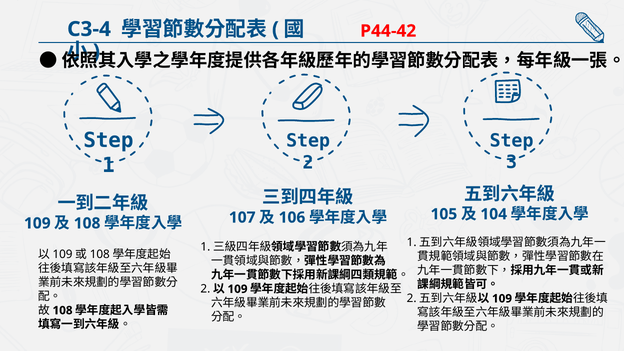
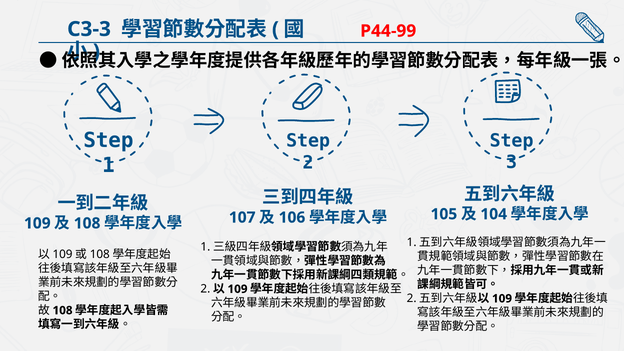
C3-4: C3-4 -> C3-3 (89, 29)
P44-42: P44-42 -> P44-99 (388, 31)
